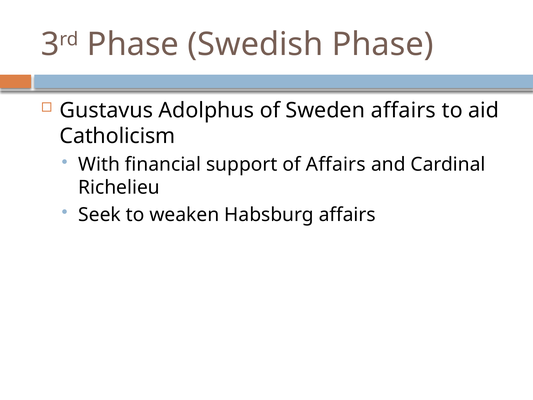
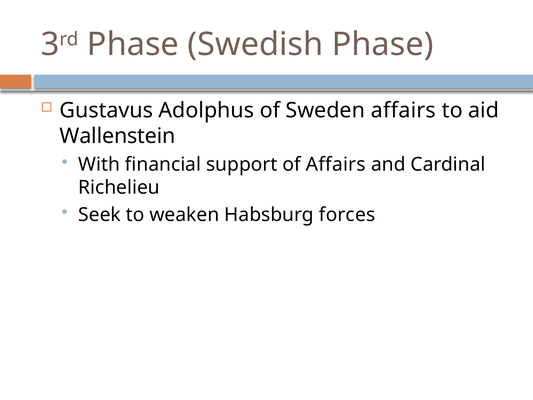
Catholicism: Catholicism -> Wallenstein (118, 136)
Habsburg affairs: affairs -> forces (347, 215)
